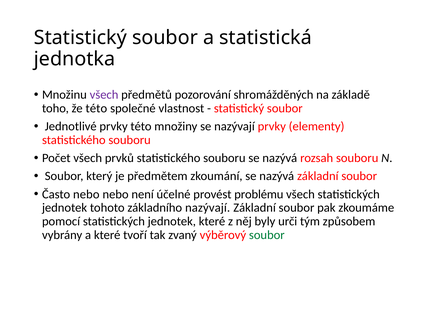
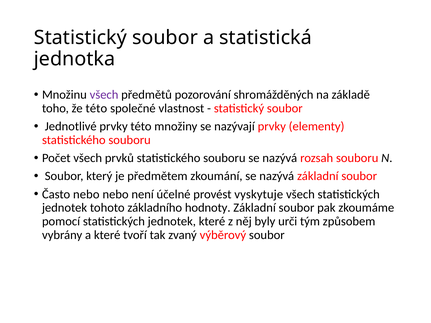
problému: problému -> vyskytuje (259, 194)
základního nazývají: nazývají -> hodnoty (208, 208)
soubor colour: green -> black (267, 235)
